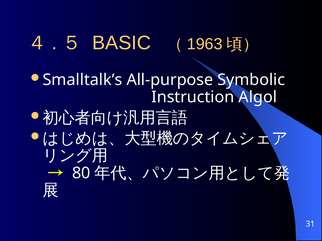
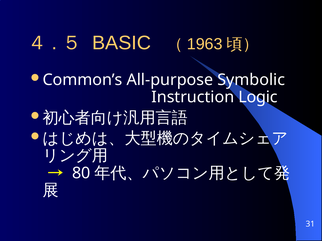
Smalltalk’s: Smalltalk’s -> Common’s (82, 80)
Algol: Algol -> Logic (258, 97)
